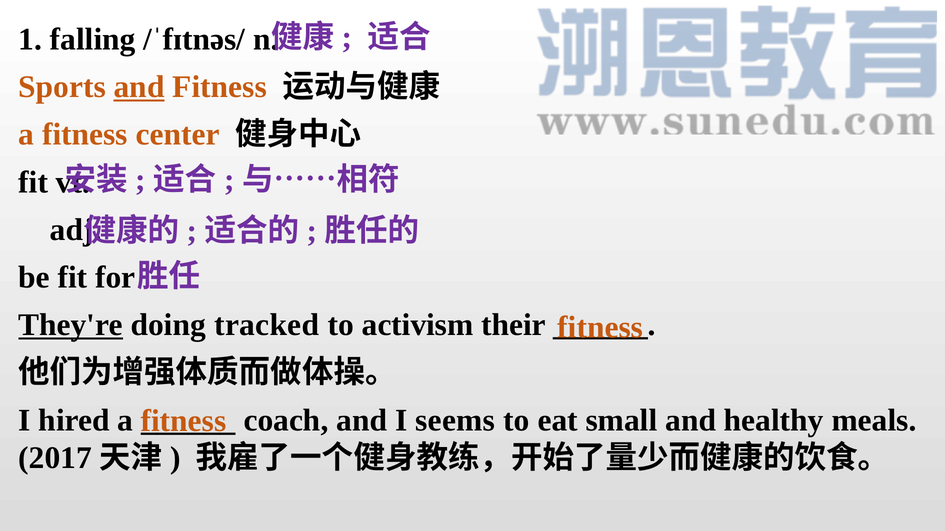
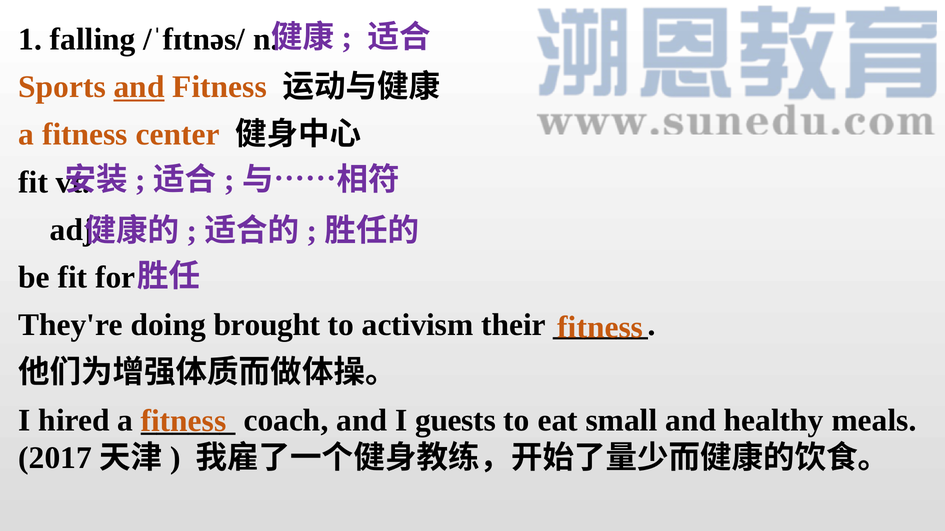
They're underline: present -> none (71, 325)
tracked: tracked -> brought (267, 325)
seems: seems -> guests (455, 421)
